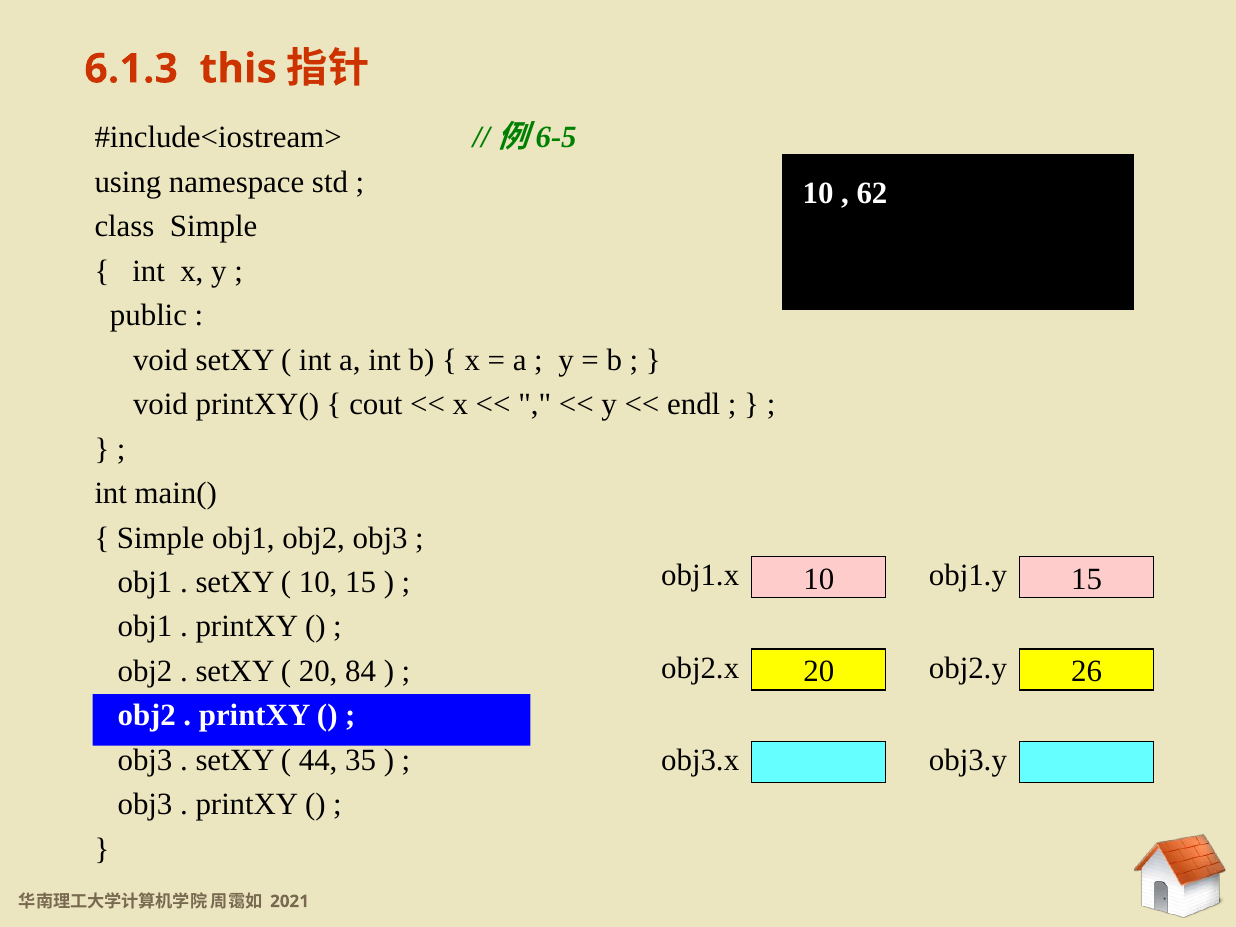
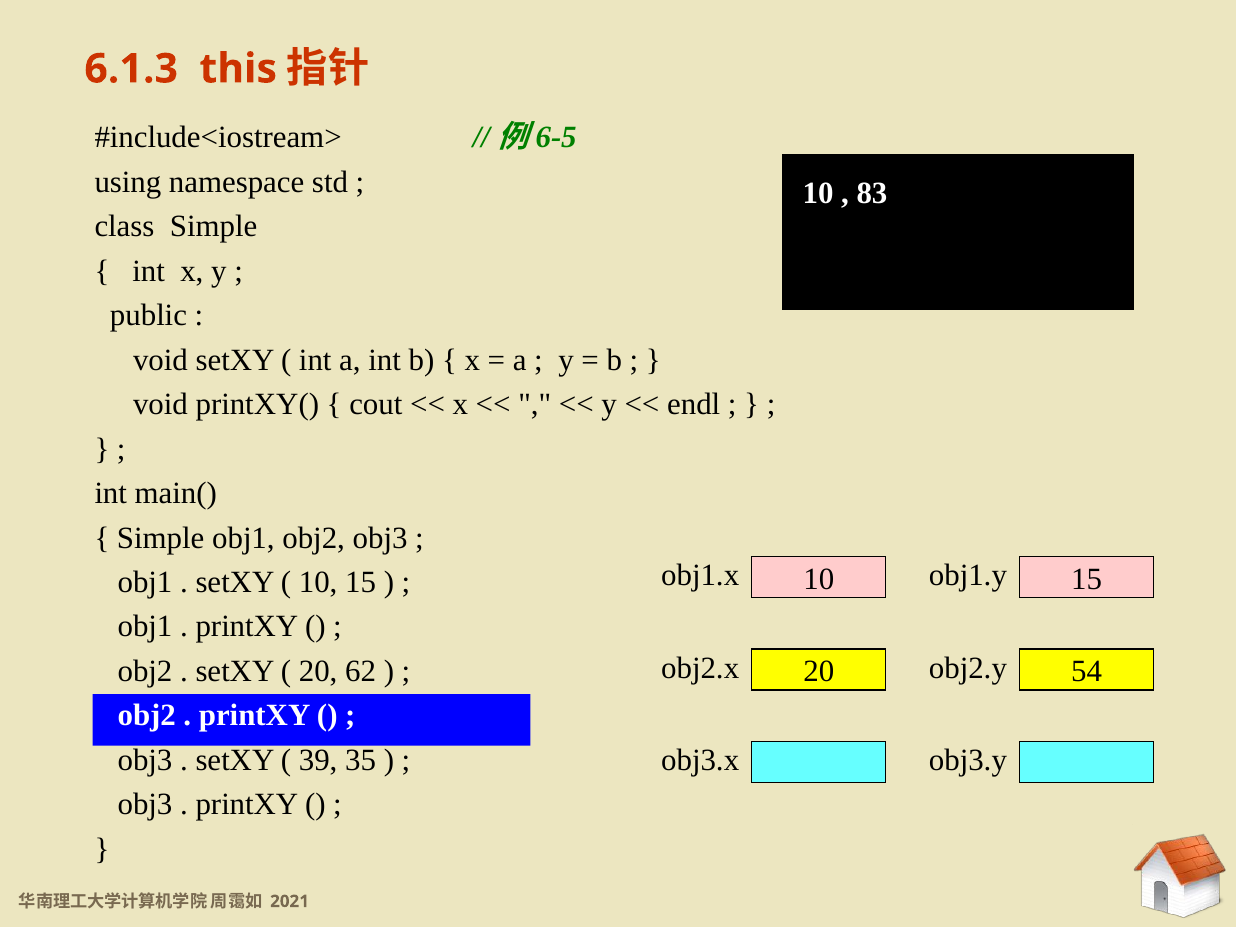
62: 62 -> 83 (872, 193)
84: 84 -> 62 (361, 671)
26: 26 -> 54 (1087, 672)
44: 44 -> 39 (318, 760)
